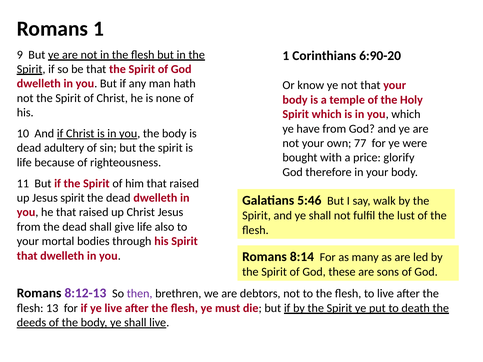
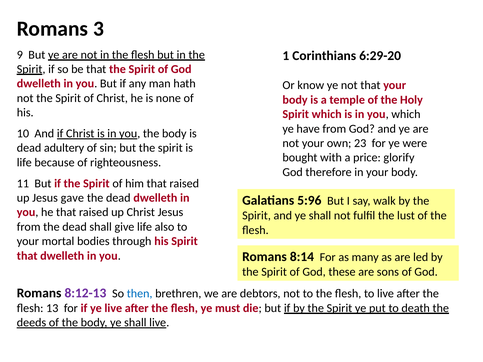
Romans 1: 1 -> 3 (98, 29)
6:90-20: 6:90-20 -> 6:29-20 (380, 56)
77: 77 -> 23 (360, 143)
Jesus spirit: spirit -> gave (72, 198)
5:46: 5:46 -> 5:96 (309, 201)
then colour: purple -> blue (140, 294)
